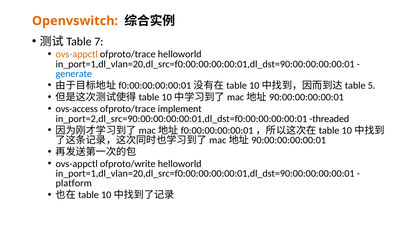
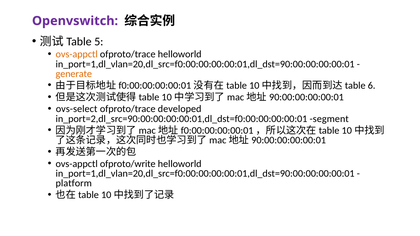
Openvswitch colour: orange -> purple (75, 21)
7: 7 -> 5 (99, 42)
generate colour: blue -> orange (74, 74)
5: 5 -> 6 (372, 86)
ovs-access: ovs-access -> ovs-select (77, 109)
implement: implement -> developed (180, 109)
threaded: threaded -> segment (329, 119)
